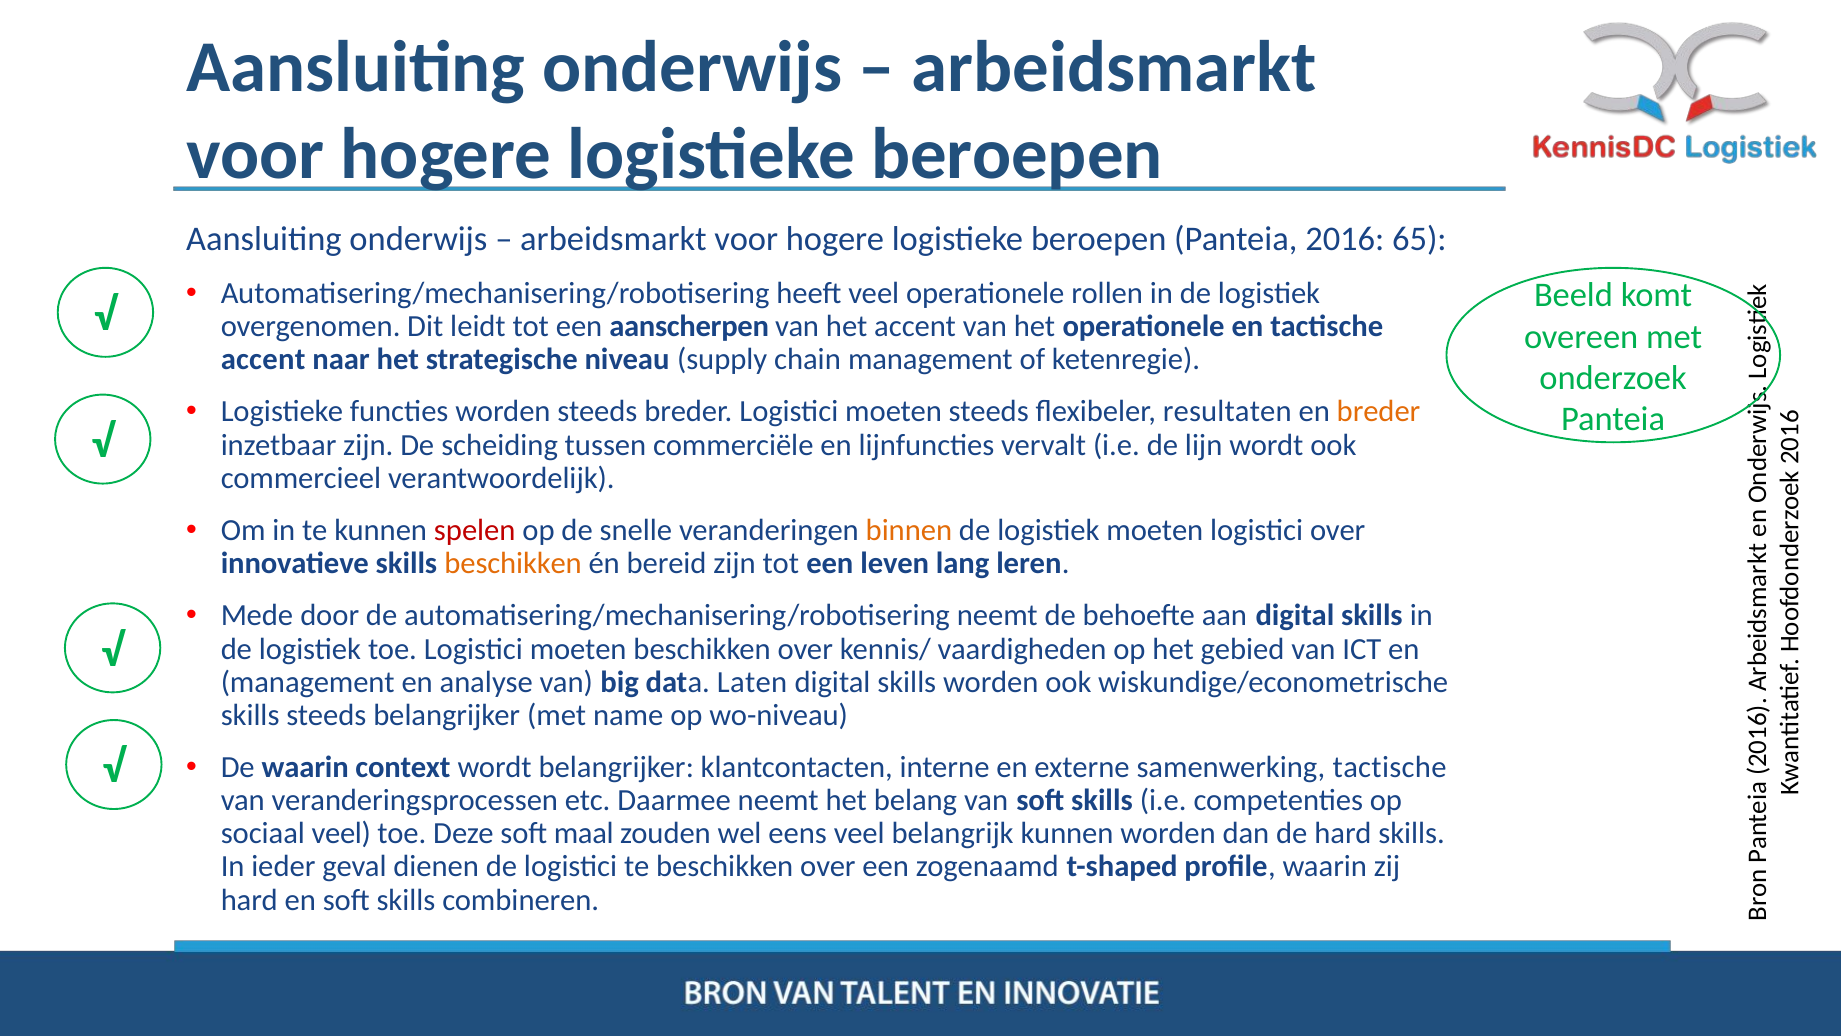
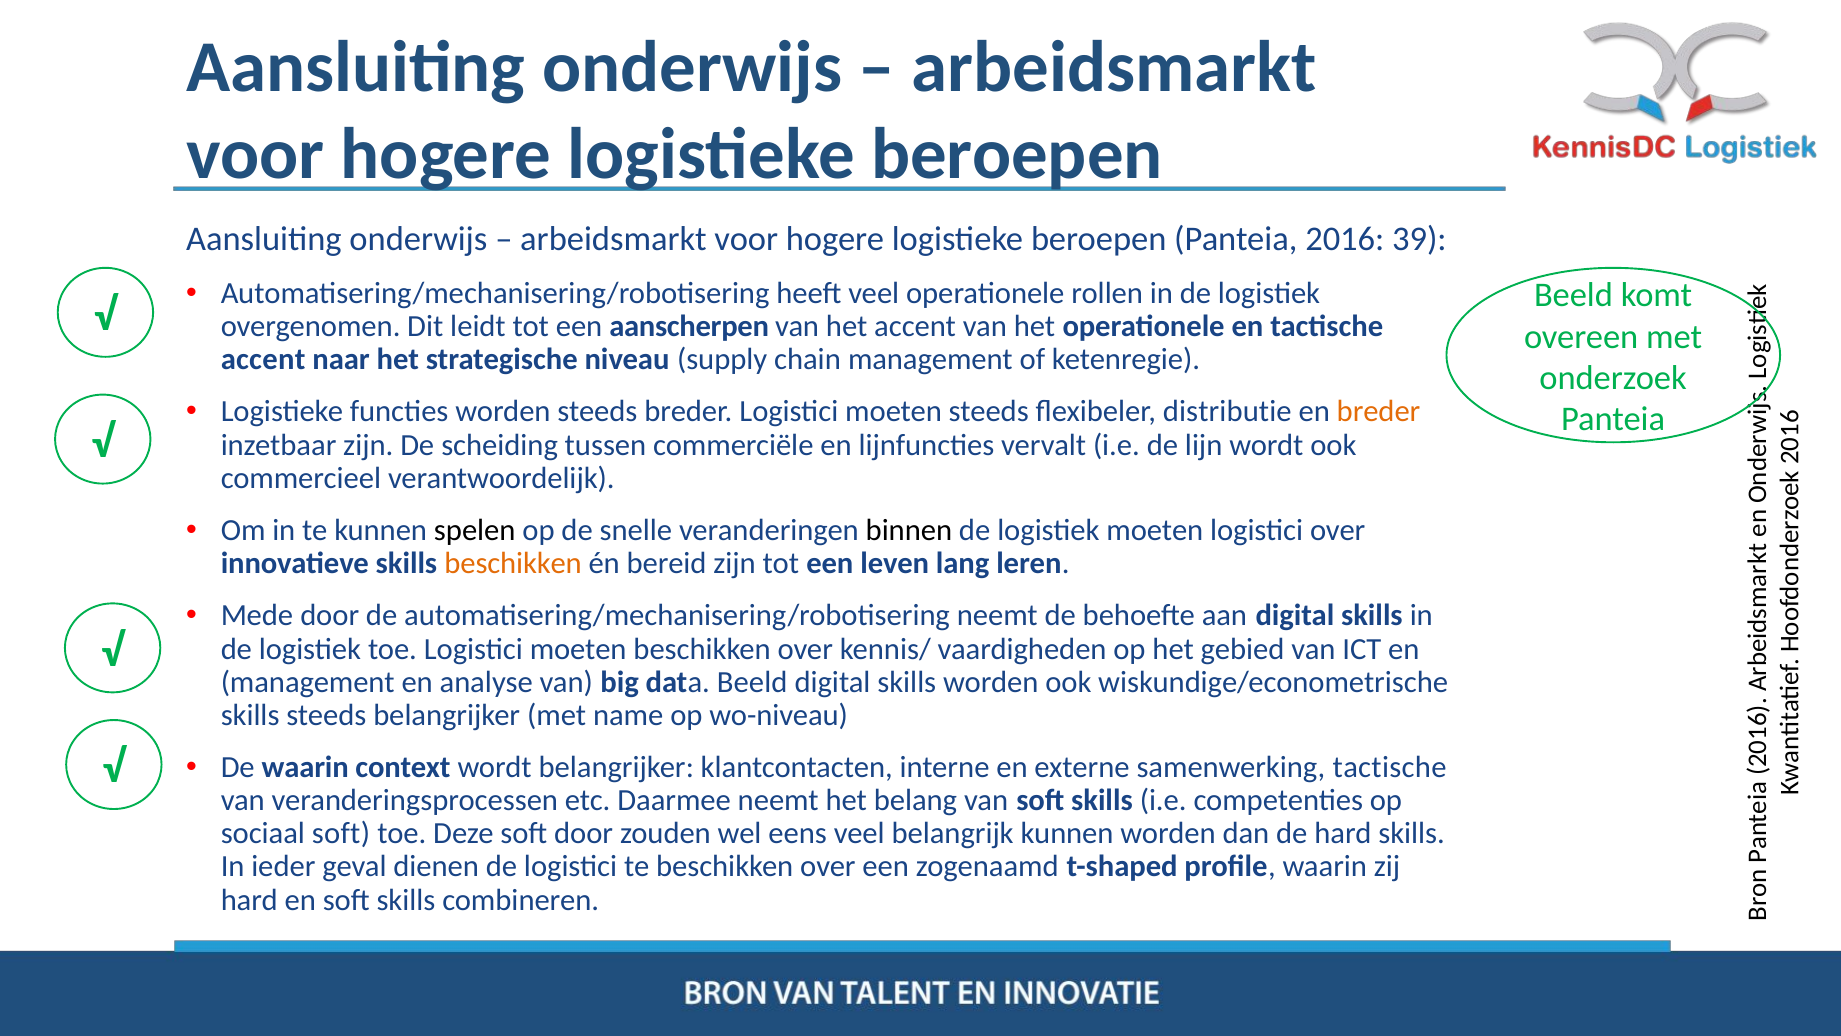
65: 65 -> 39 (1419, 239)
resultaten: resultaten -> distributie (1227, 412)
spelen colour: red -> black (475, 530)
binnen colour: orange -> black (909, 530)
data Laten: Laten -> Beeld (752, 682)
sociaal veel: veel -> soft (341, 833)
soft maal: maal -> door (584, 833)
